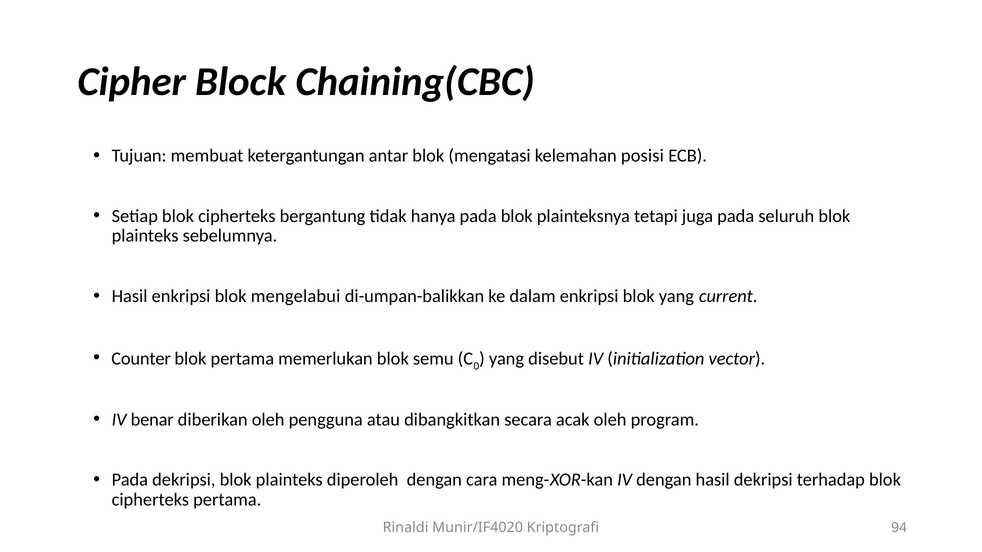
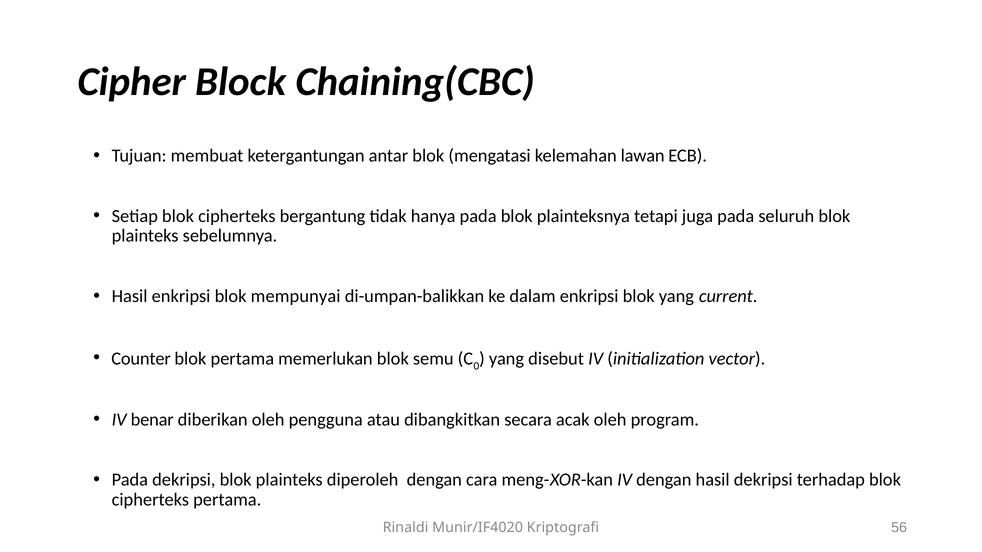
posisi: posisi -> lawan (643, 156)
mengelabui: mengelabui -> mempunyai (296, 296)
94: 94 -> 56 (899, 528)
